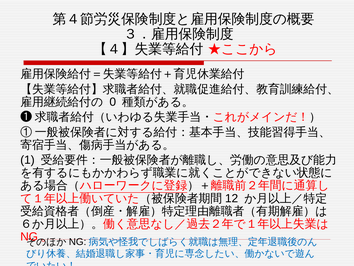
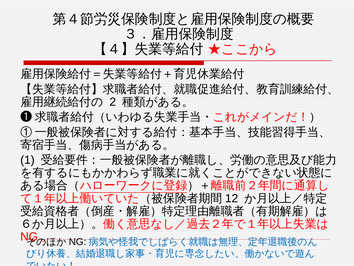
0: 0 -> 2 (113, 102)
